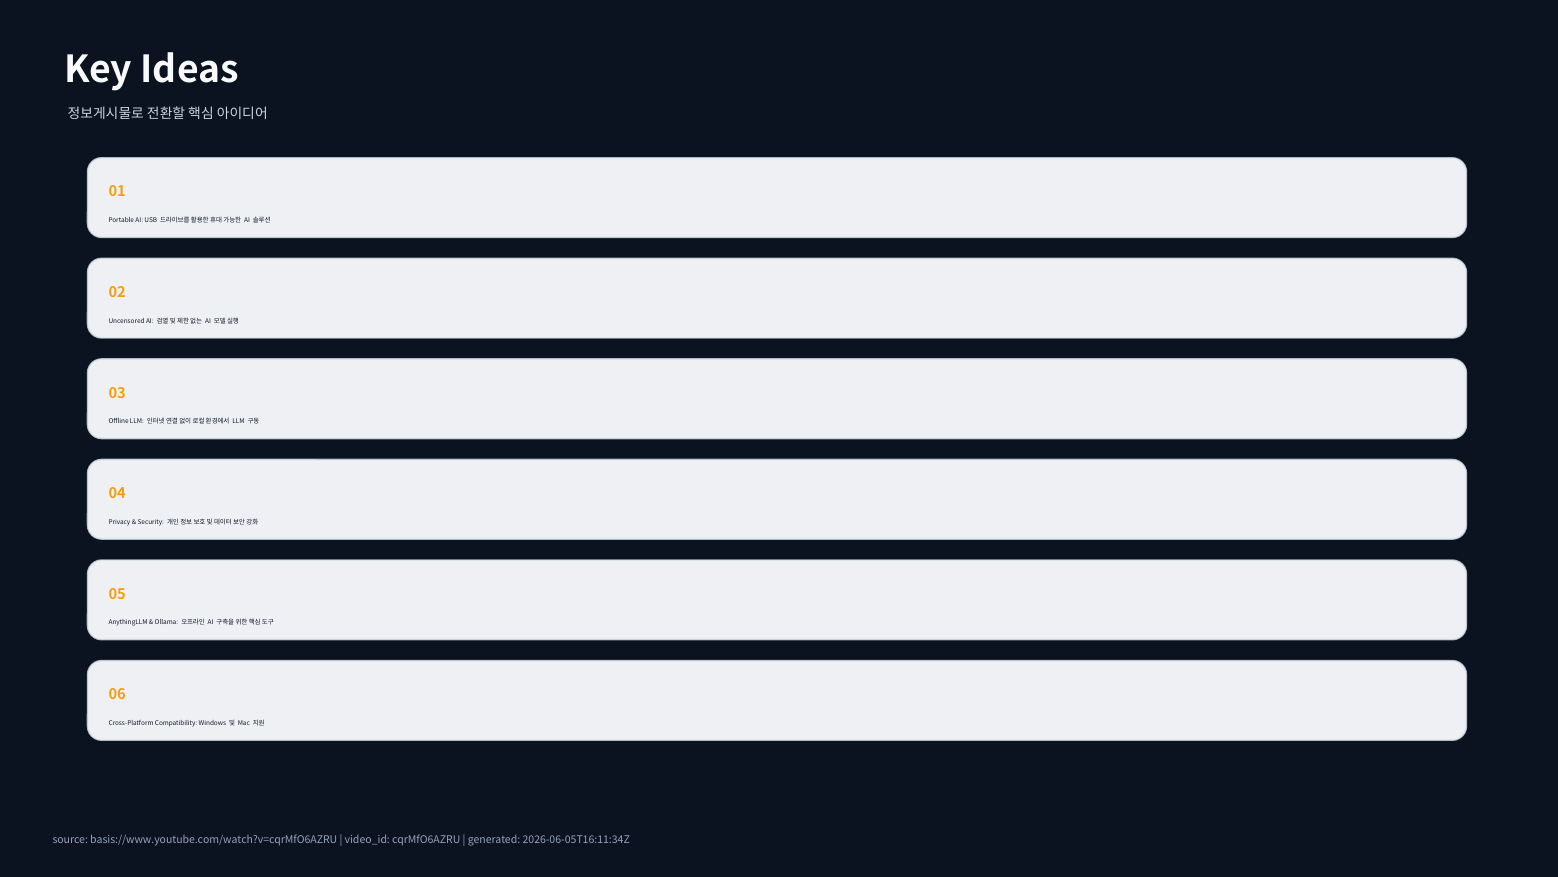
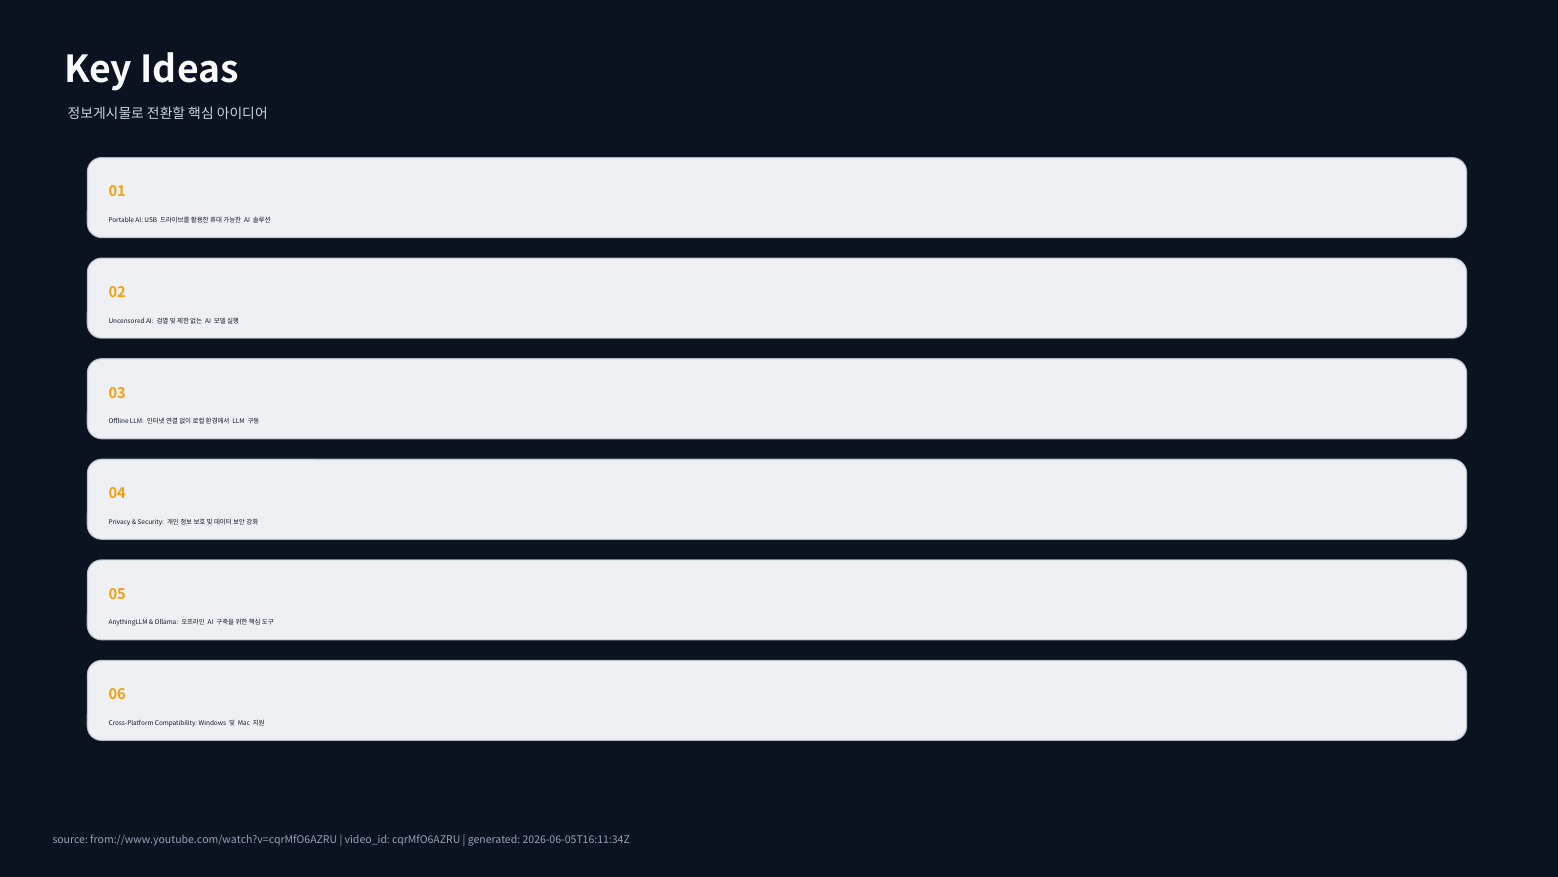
basis://www.youtube.com/watch?v=cqrMfO6AZRU: basis://www.youtube.com/watch?v=cqrMfO6AZRU -> from://www.youtube.com/watch?v=cqrMfO6AZRU (214, 839)
